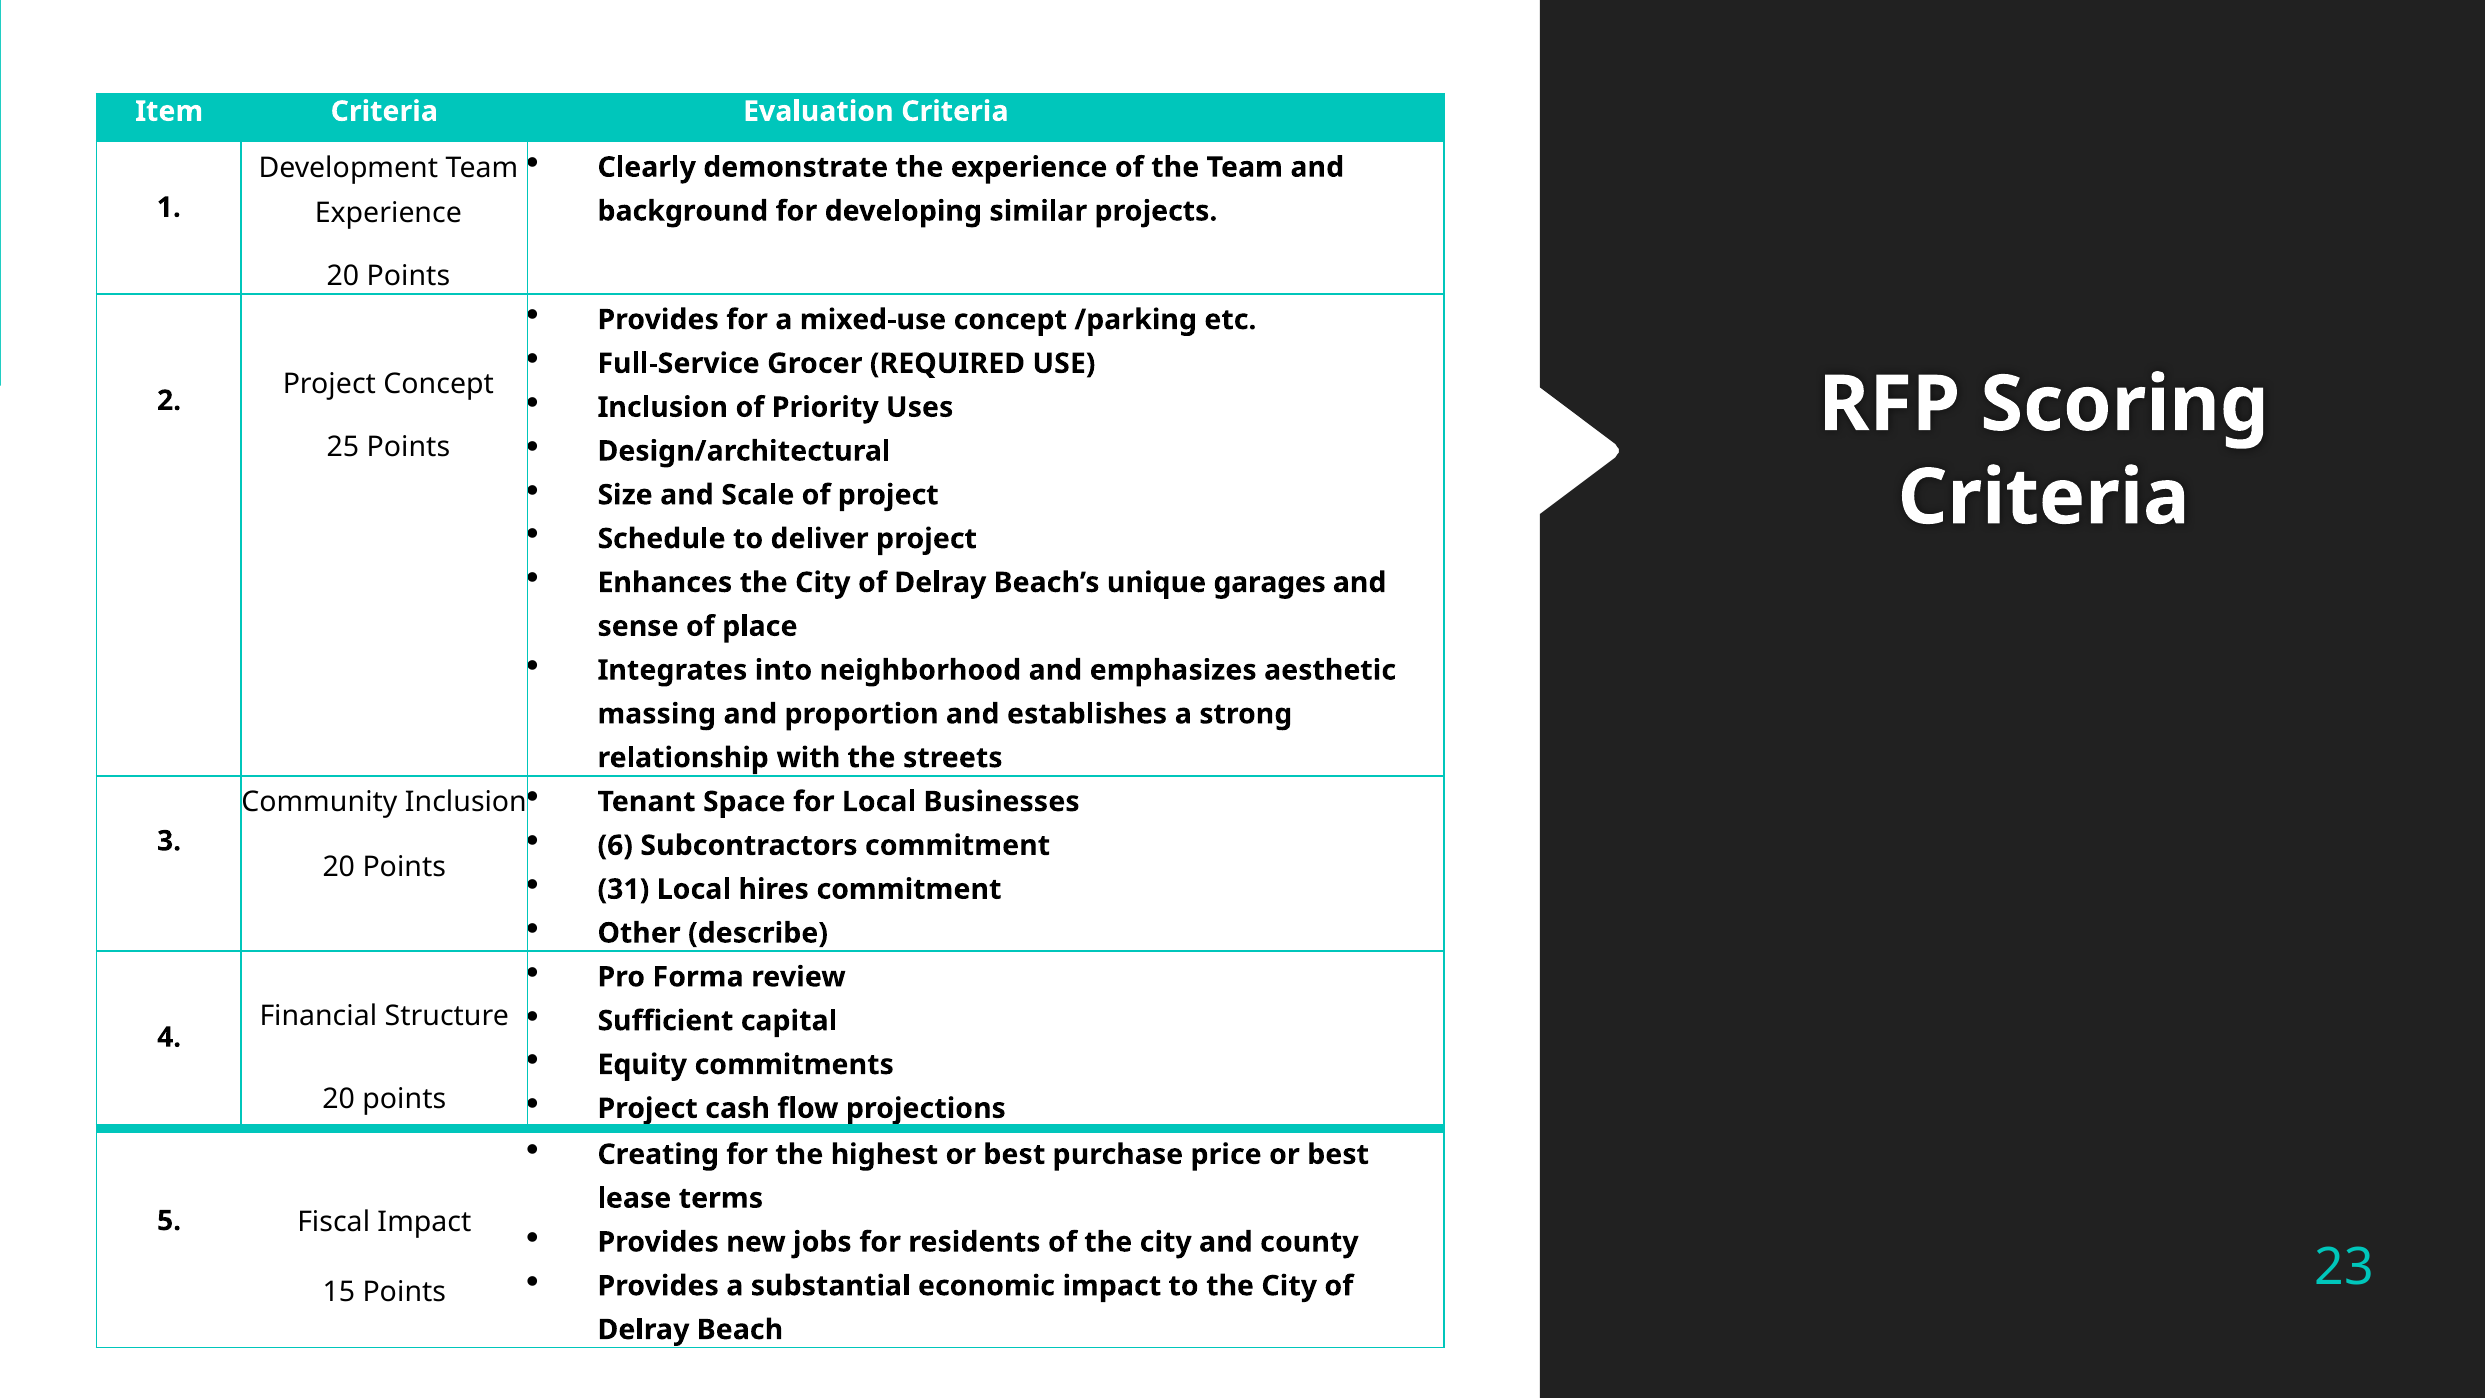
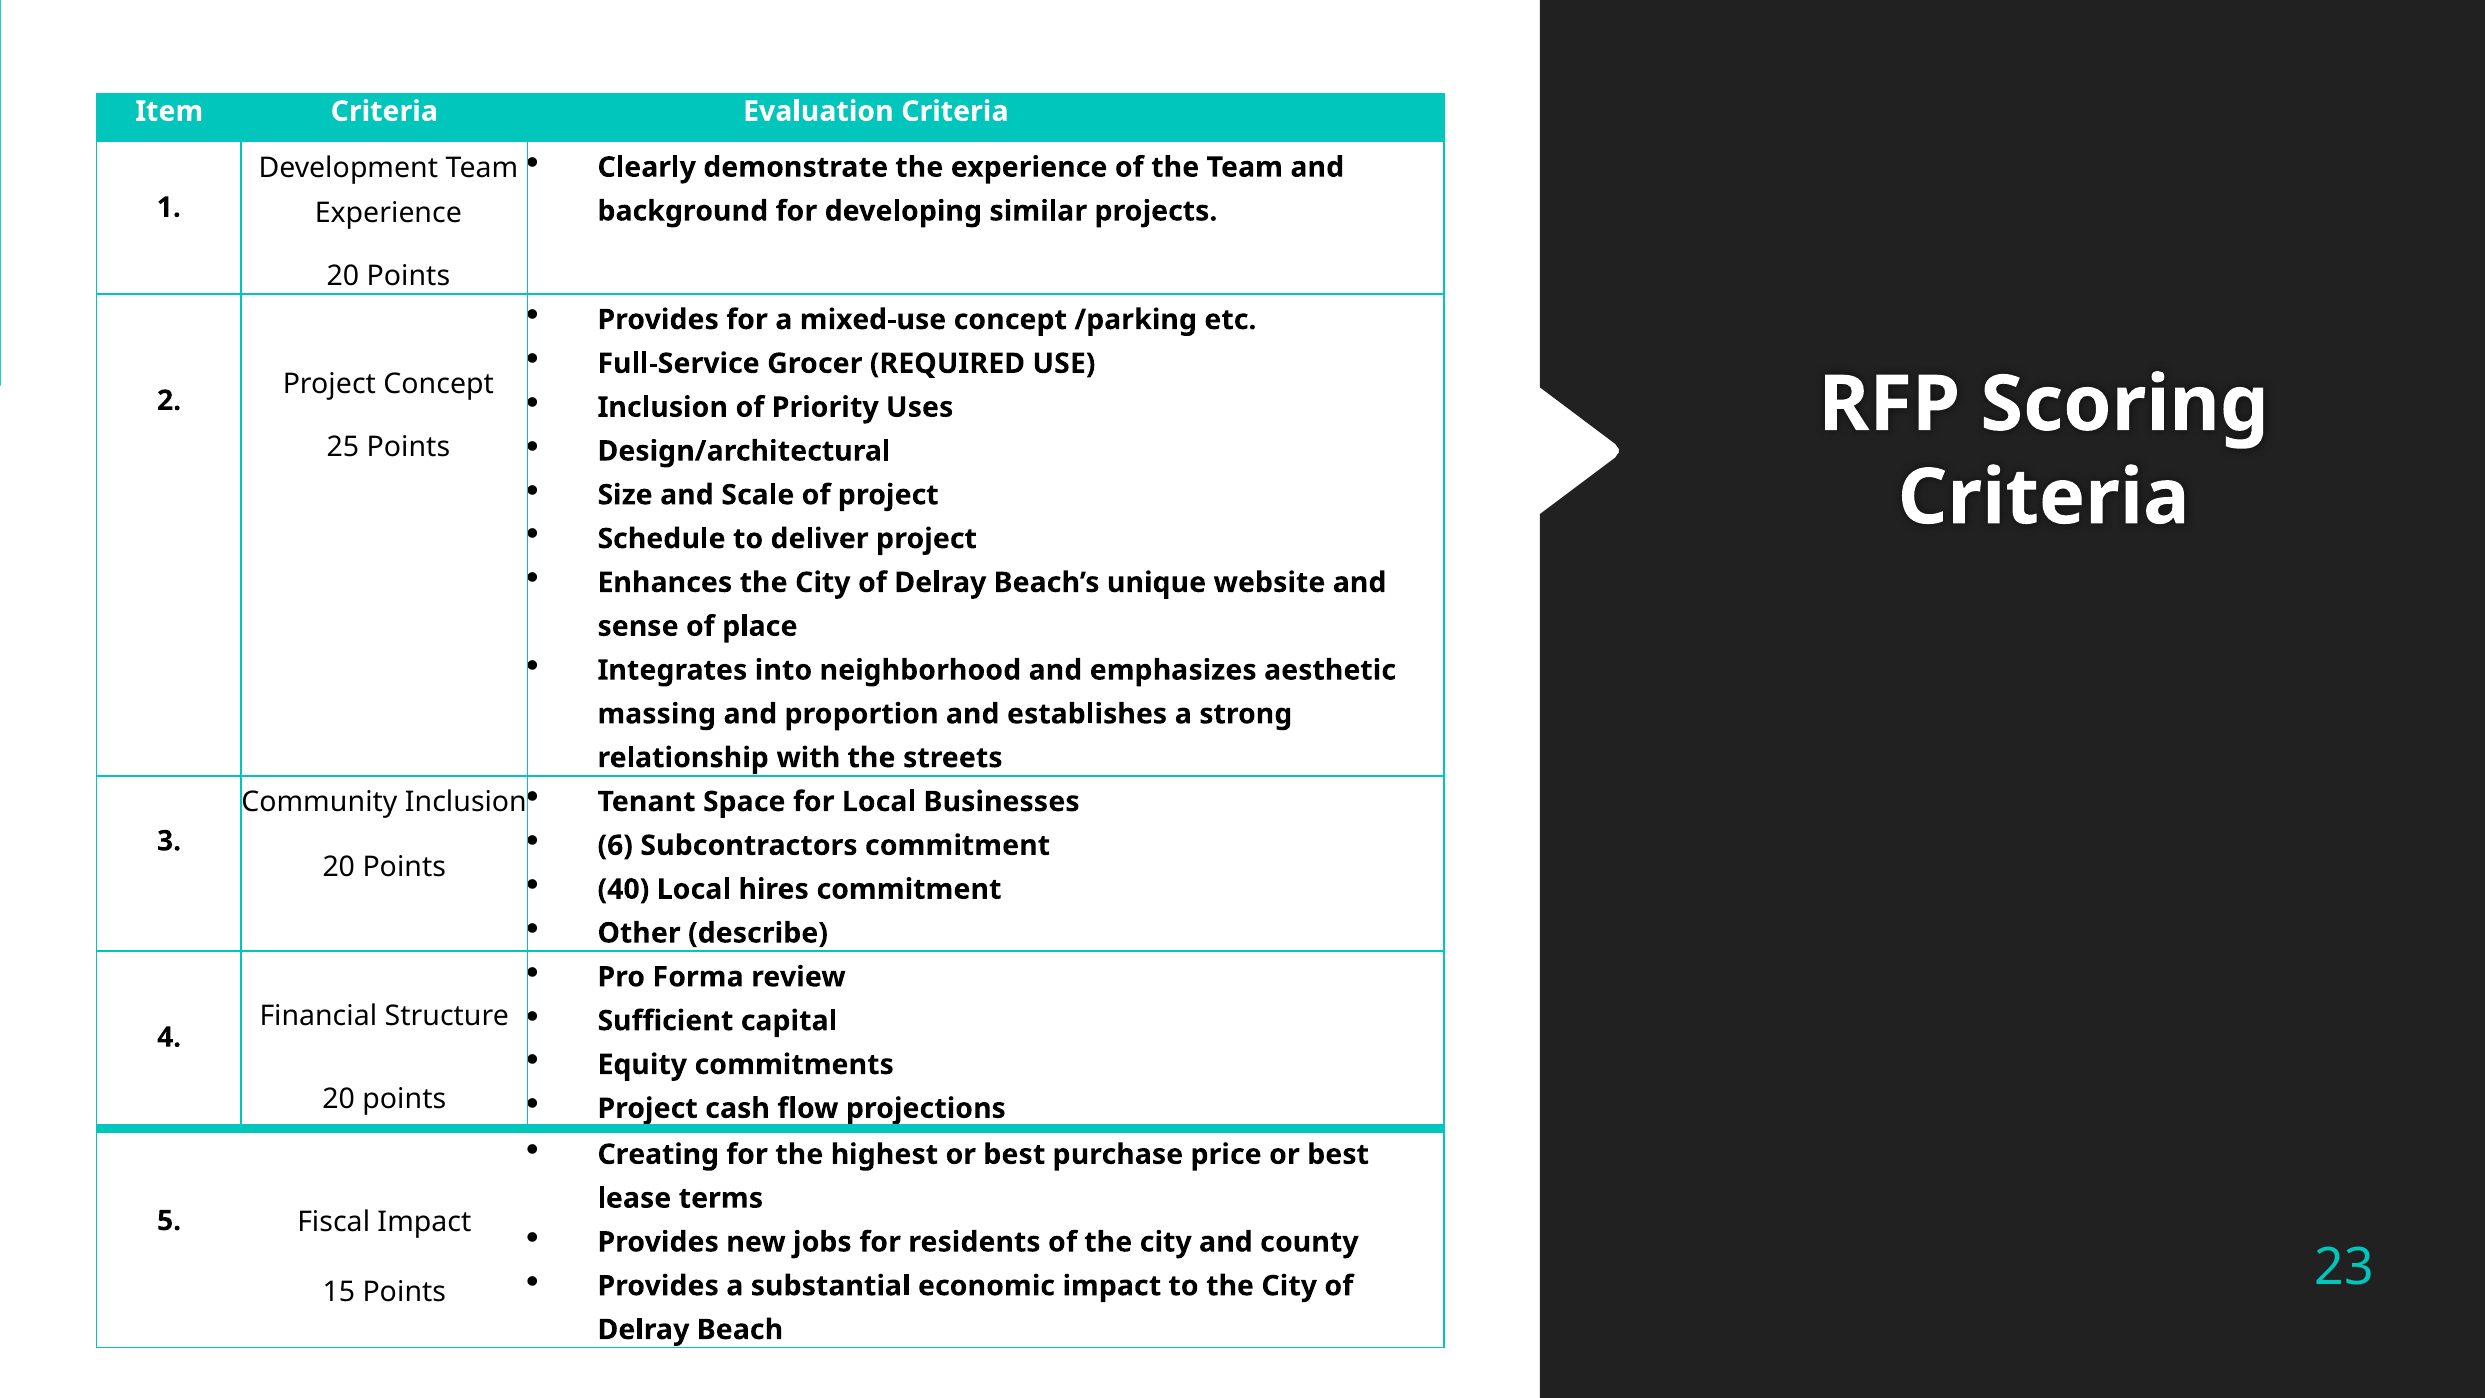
garages: garages -> website (1269, 583)
31: 31 -> 40 (623, 889)
